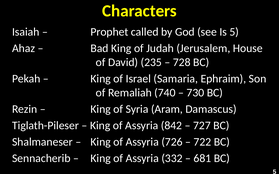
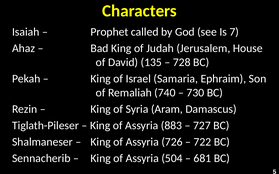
Is 5: 5 -> 7 (234, 32)
235: 235 -> 135 (151, 62)
842: 842 -> 883 (171, 126)
332: 332 -> 504 (172, 159)
